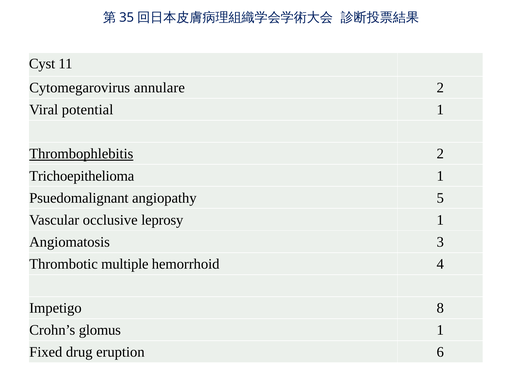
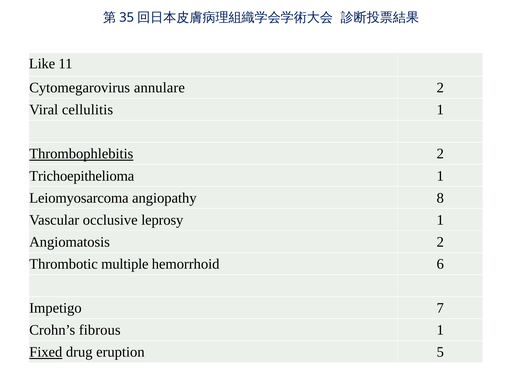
Cyst: Cyst -> Like (42, 63)
potential: potential -> cellulitis (88, 110)
Psuedomalignant: Psuedomalignant -> Leiomyosarcoma (79, 198)
5: 5 -> 8 (440, 198)
Angiomatosis 3: 3 -> 2 (440, 242)
4: 4 -> 6 (440, 264)
8: 8 -> 7 (440, 308)
glomus: glomus -> fibrous (100, 330)
Fixed underline: none -> present (46, 352)
6: 6 -> 5 (440, 352)
